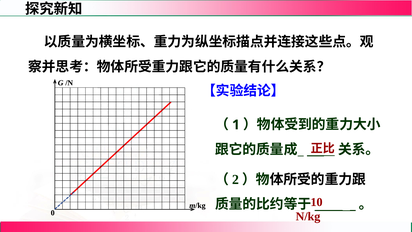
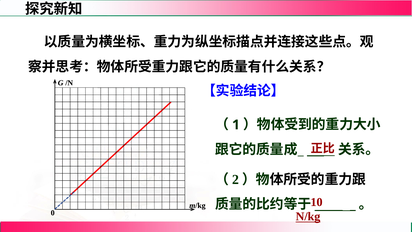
N/kg underline: none -> present (308, 216)
